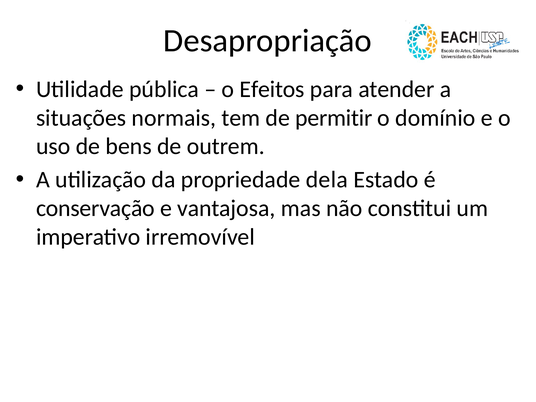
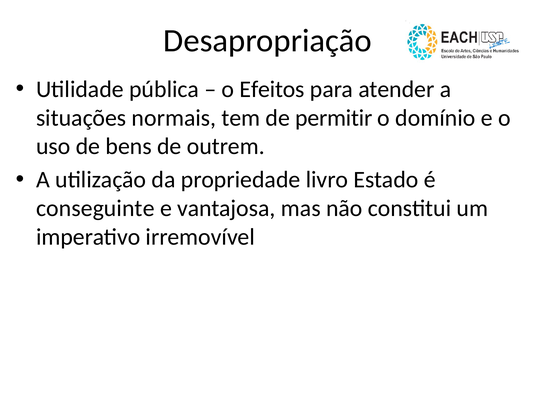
dela: dela -> livro (327, 180)
conservação: conservação -> conseguinte (95, 208)
